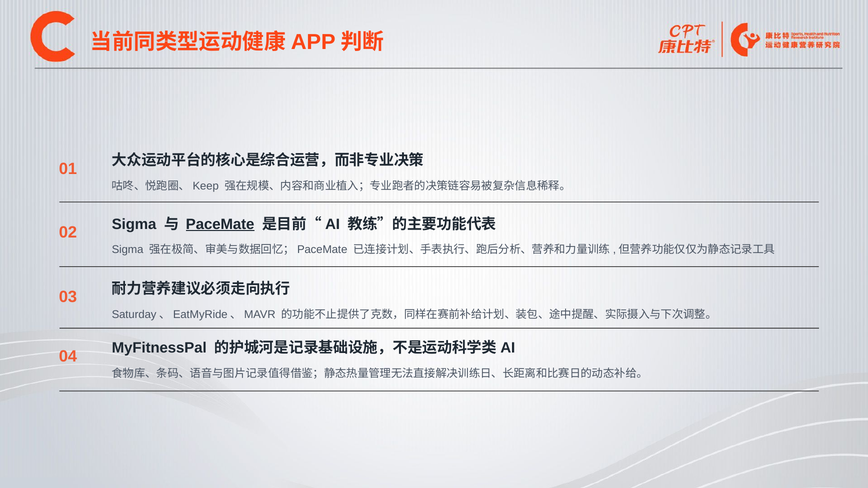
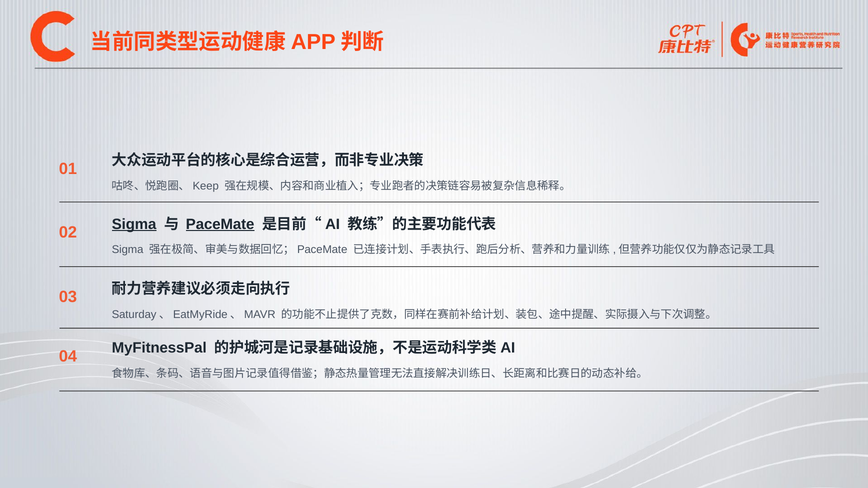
Sigma underline: none -> present (134, 224)
